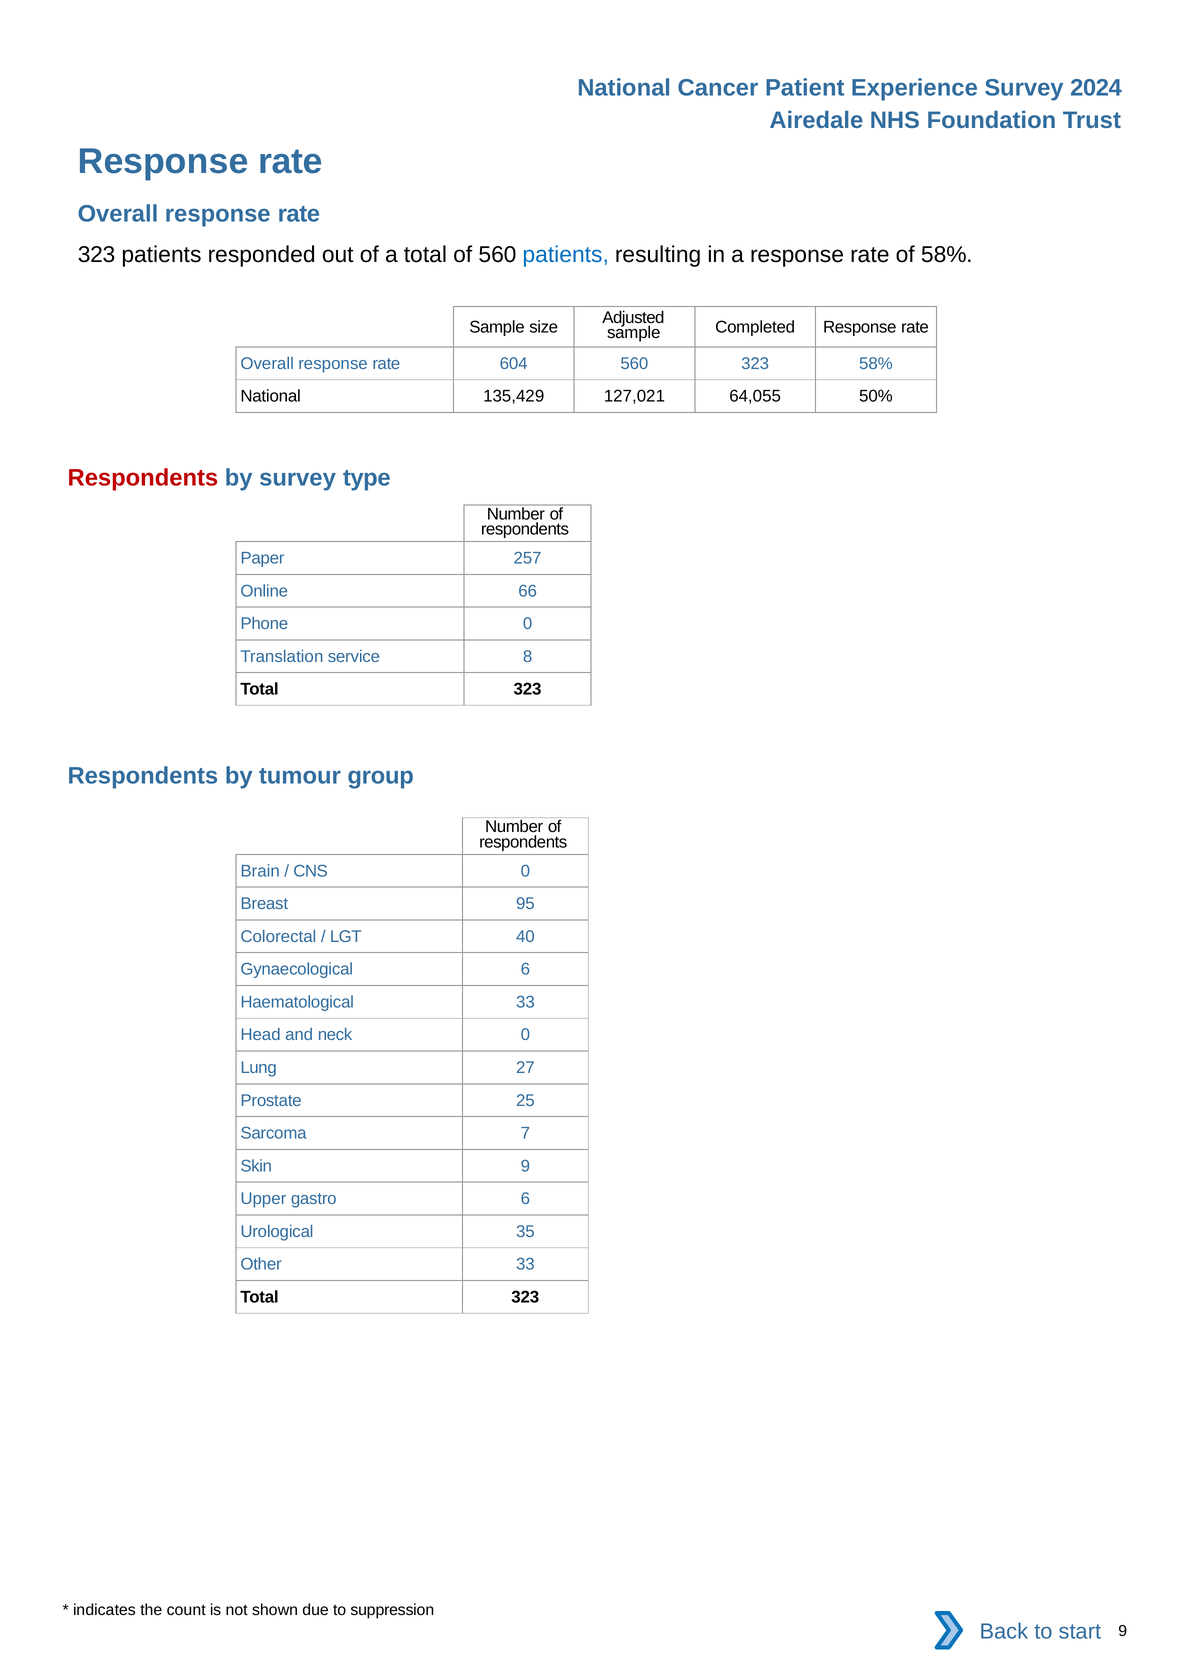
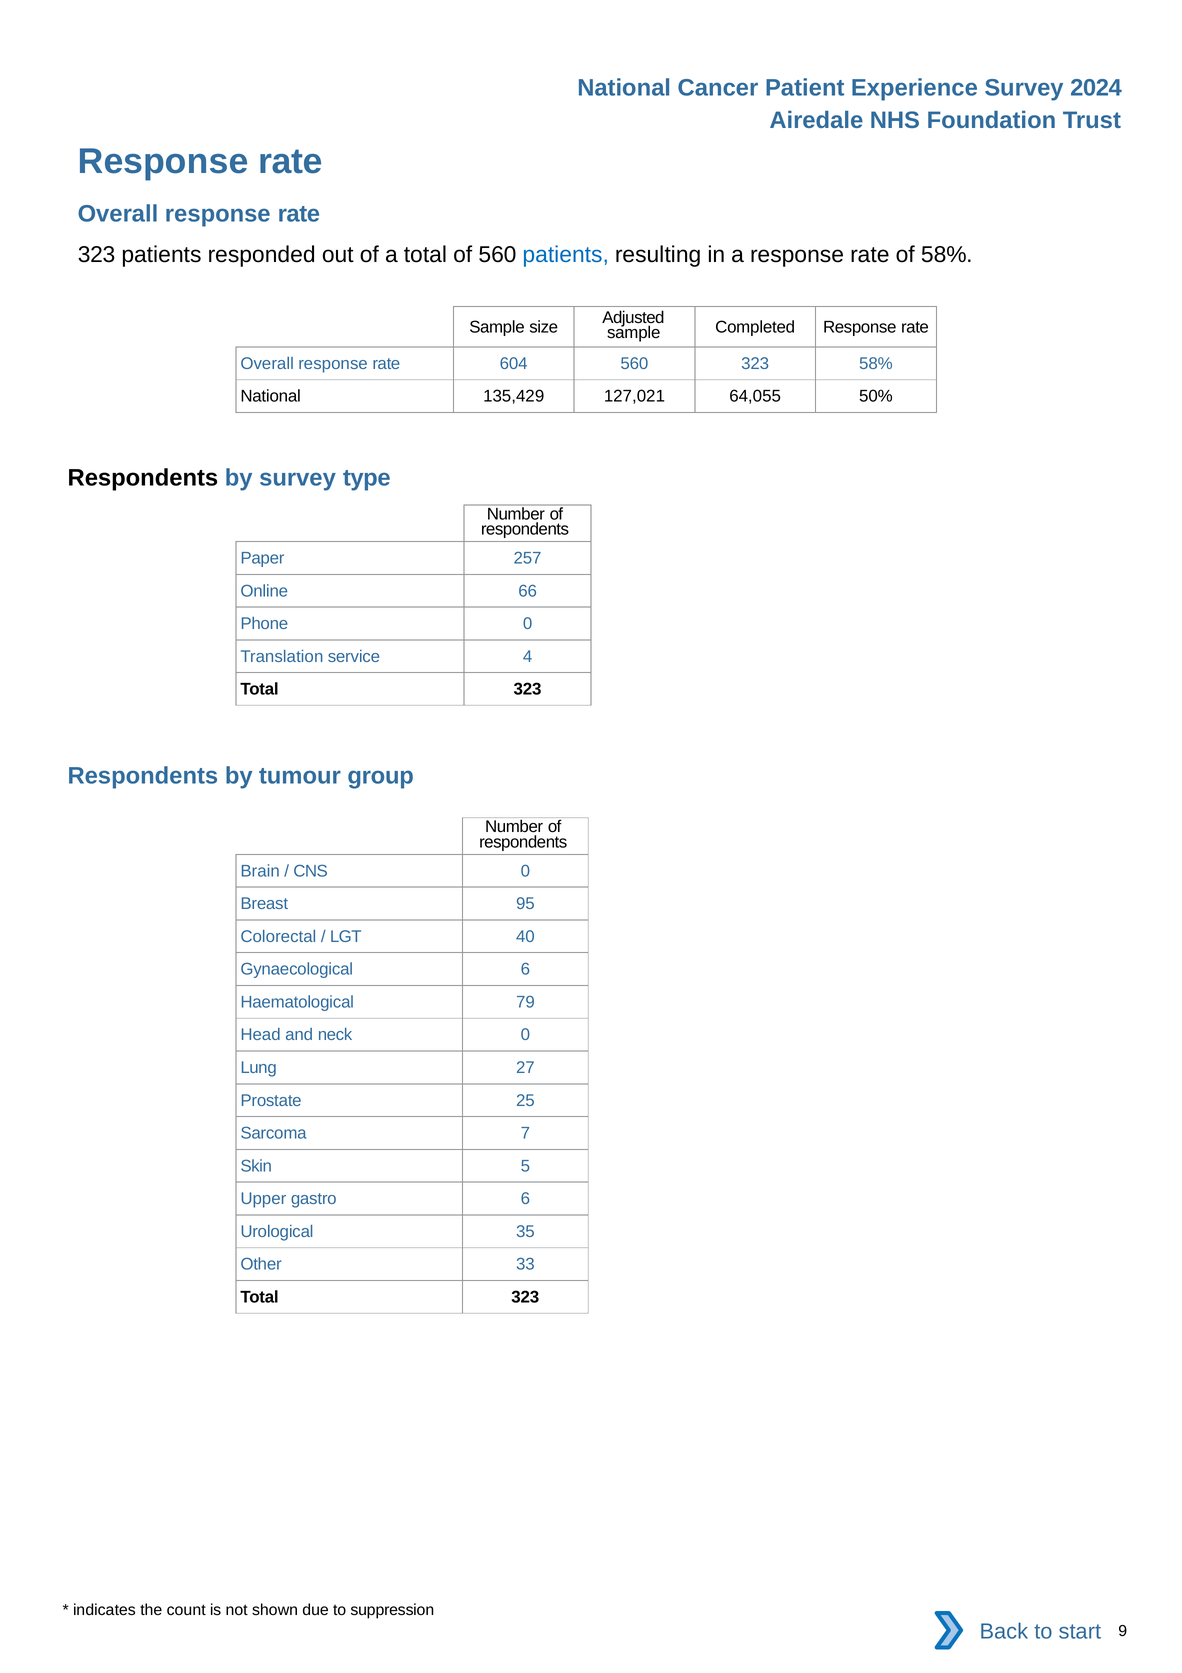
Respondents colour: red -> black (143, 478)
8: 8 -> 4 (528, 656)
Haematological 33: 33 -> 79 (525, 1002)
Skin 9: 9 -> 5 (525, 1166)
